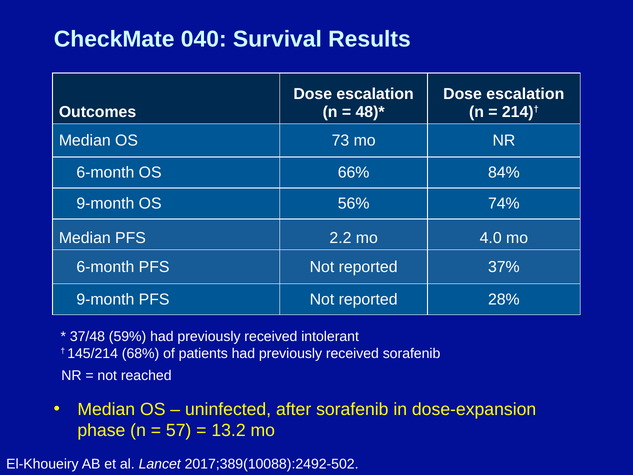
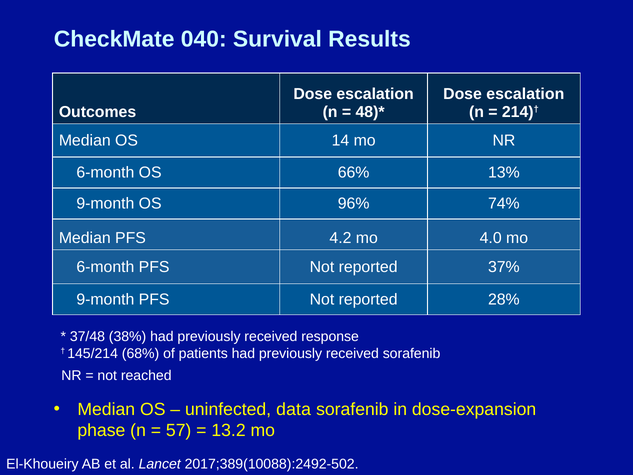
73: 73 -> 14 (340, 140)
84%: 84% -> 13% (504, 173)
56%: 56% -> 96% (354, 204)
2.2: 2.2 -> 4.2 (340, 238)
59%: 59% -> 38% (128, 336)
intolerant: intolerant -> response (330, 336)
after: after -> data (294, 409)
